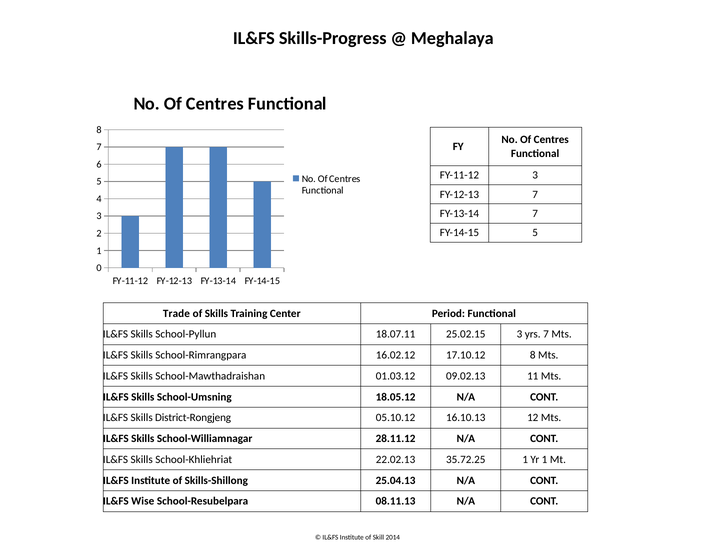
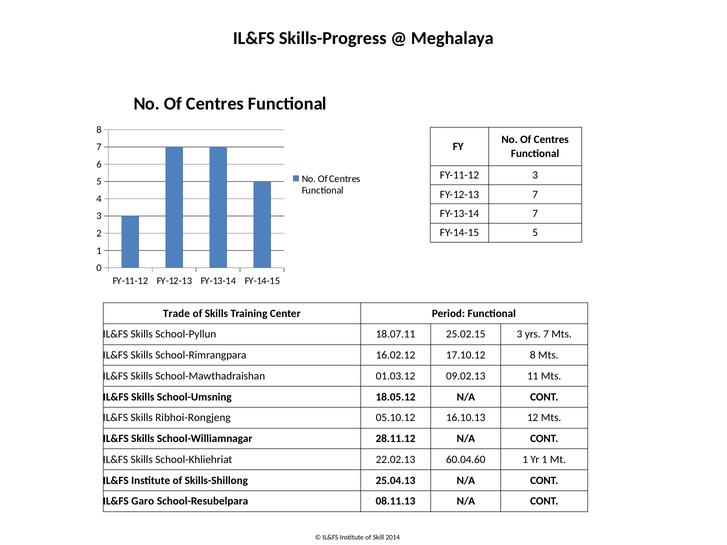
District-Rongjeng: District-Rongjeng -> Ribhoi-Rongjeng (193, 418)
35.72.25: 35.72.25 -> 60.04.60 (466, 460)
Wise: Wise -> Garo (143, 502)
